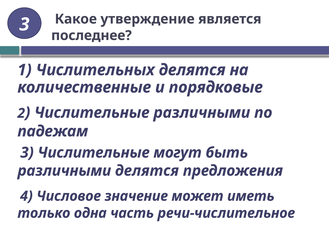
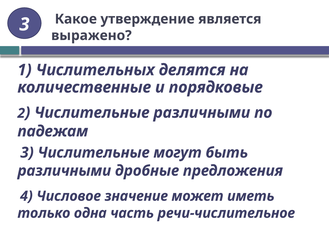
последнее: последнее -> выражено (91, 35)
различными делятся: делятся -> дробные (147, 171)
